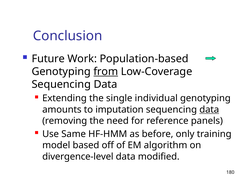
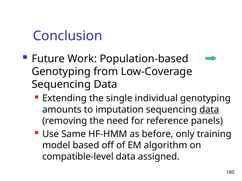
from underline: present -> none (106, 72)
divergence-level: divergence-level -> compatible-level (78, 157)
modified: modified -> assigned (159, 157)
